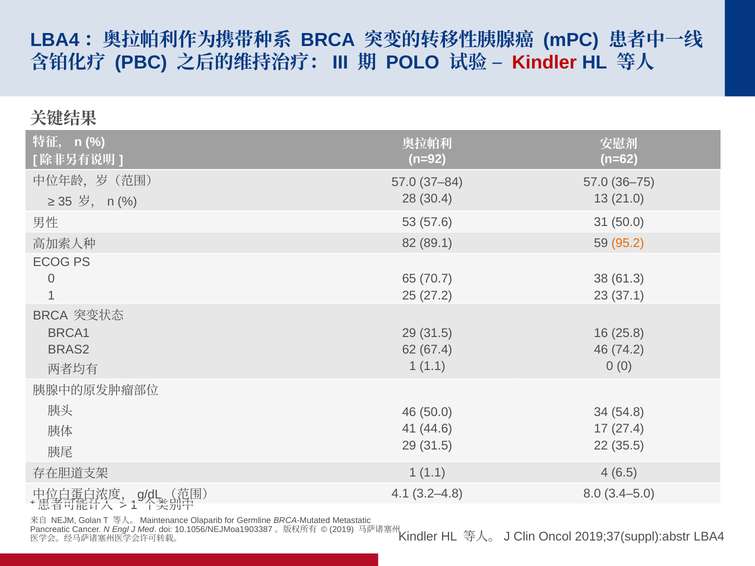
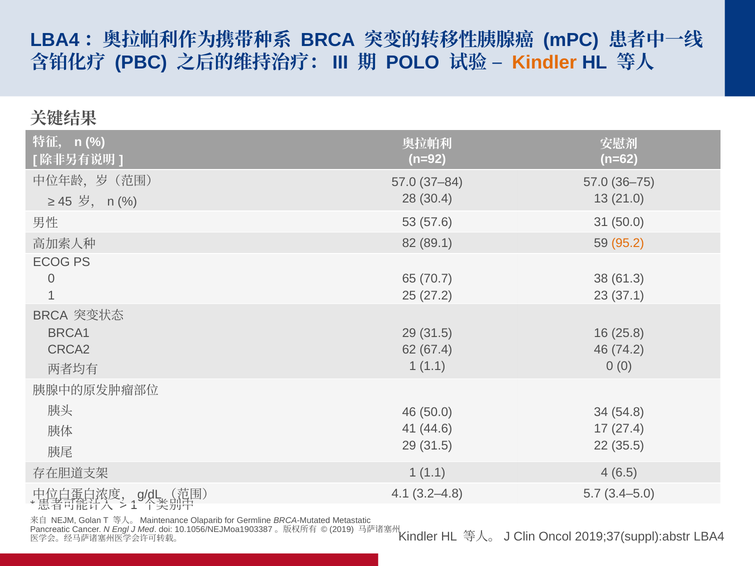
Kindler colour: red -> orange (544, 63)
35: 35 -> 45 (65, 202)
BRAS2: BRAS2 -> CRCA2 (69, 350)
8.0: 8.0 -> 5.7 (592, 494)
